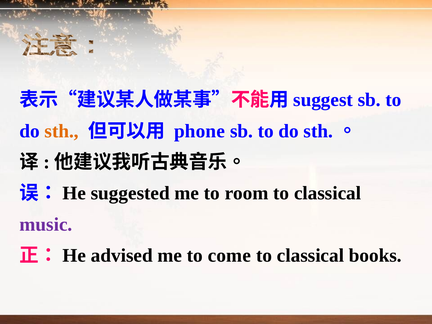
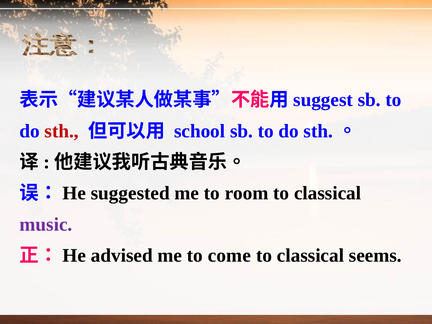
sth colour: orange -> red (62, 131)
phone: phone -> school (200, 131)
books: books -> seems (375, 256)
